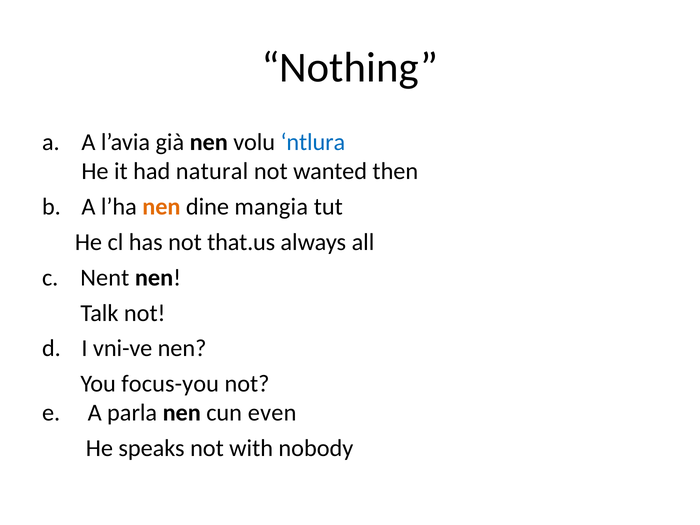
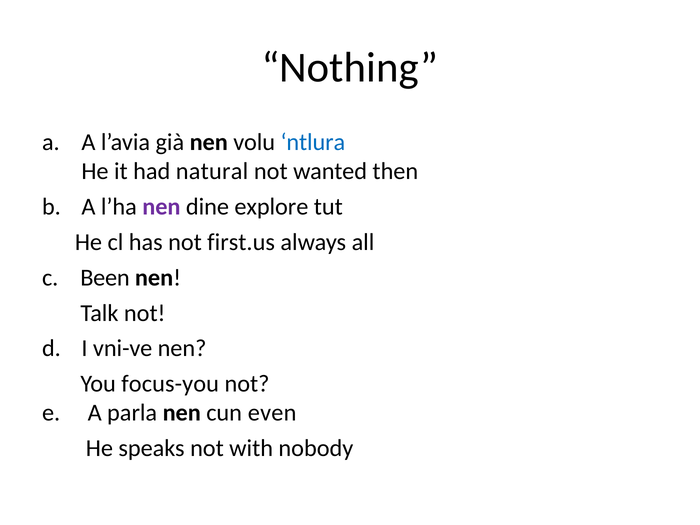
nen colour: orange -> purple (161, 207)
mangia: mangia -> explore (271, 207)
that.us: that.us -> first.us (241, 242)
Nent: Nent -> Been (105, 278)
